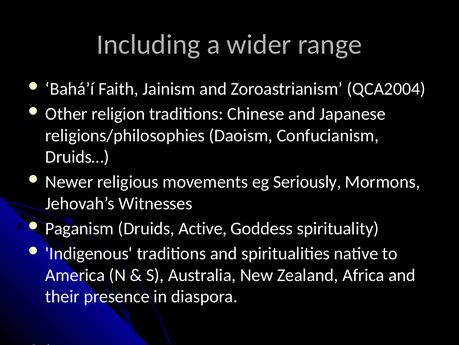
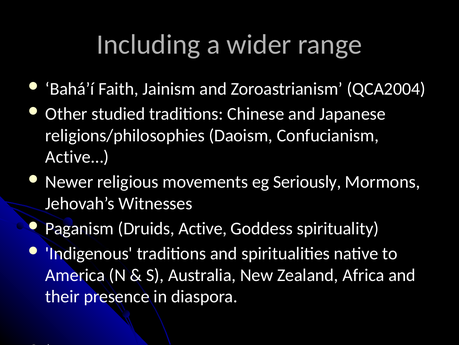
religion: religion -> studied (118, 114)
Druids…: Druids… -> Active… (77, 157)
